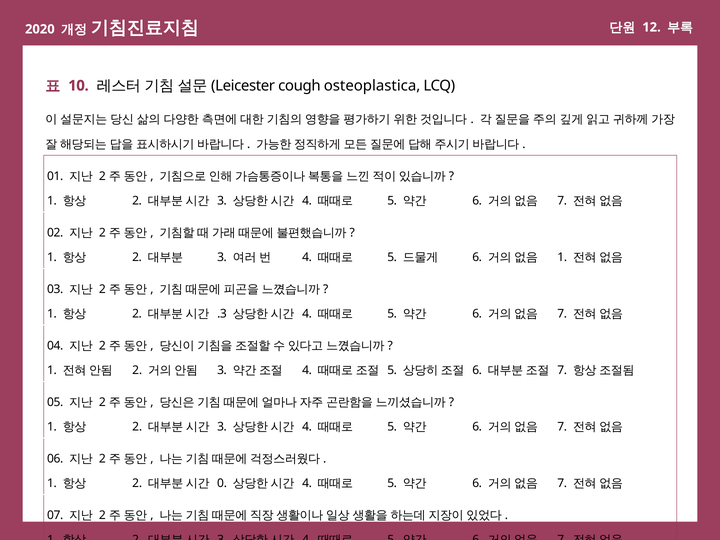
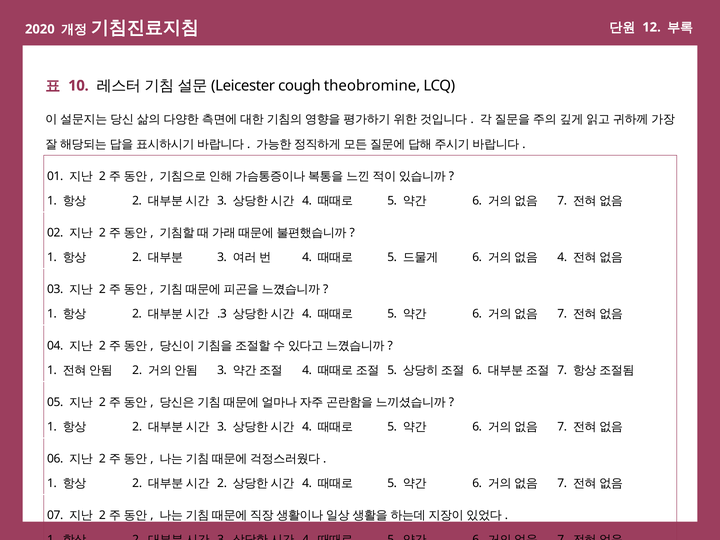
osteoplastica: osteoplastica -> theobromine (372, 86)
1: 1 -> 4 (562, 257)
0: 0 -> 2 (222, 483)
